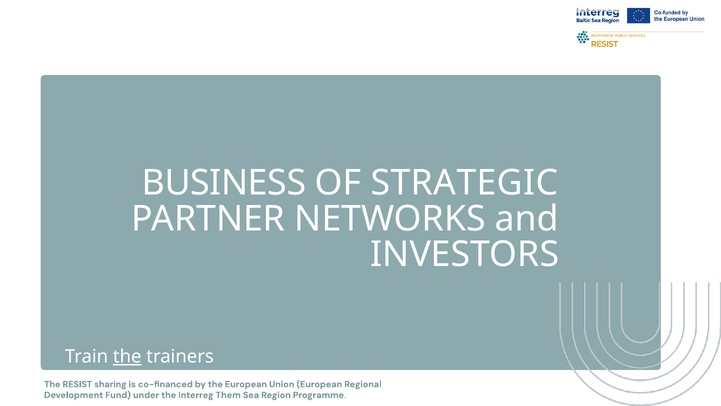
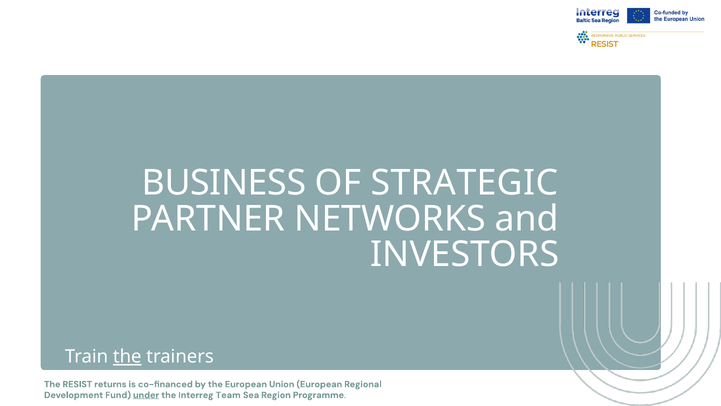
sharing: sharing -> returns (110, 384)
under underline: none -> present (146, 395)
Them: Them -> Team (228, 395)
